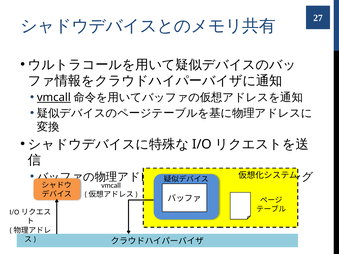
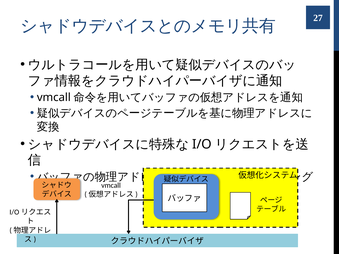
vmcall underline: present -> none (54, 98)
